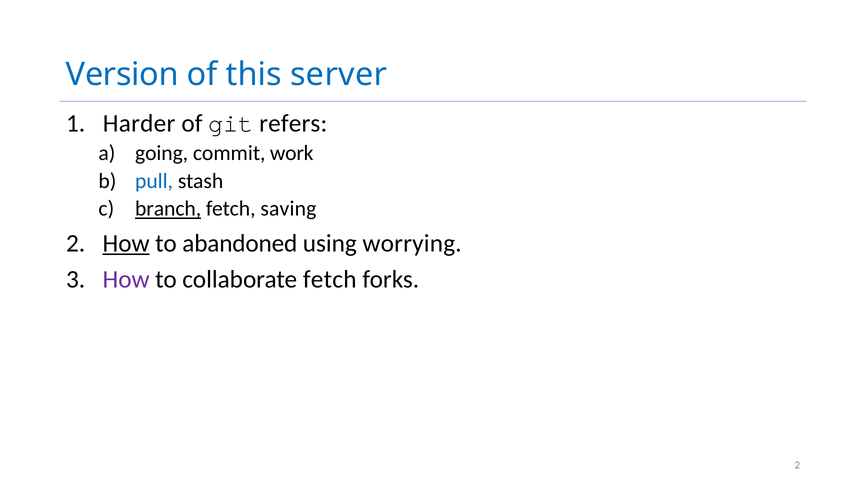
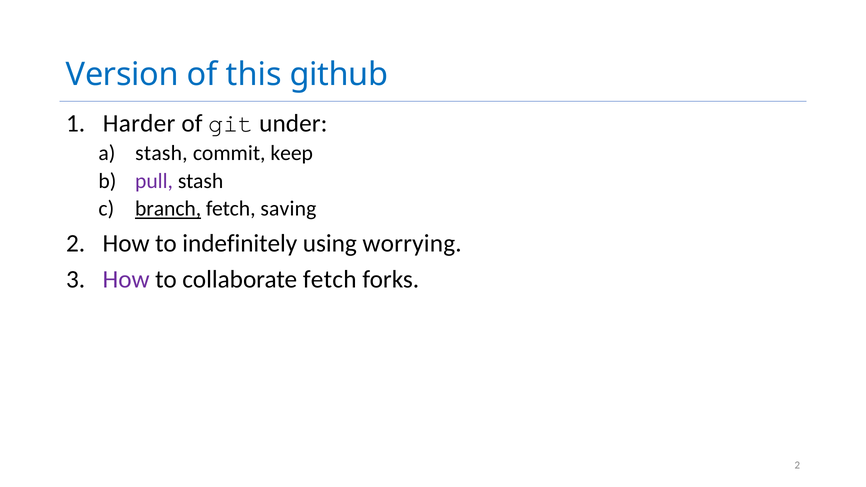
server: server -> github (339, 74)
refers: refers -> under (293, 123)
going: going -> stash (161, 153)
work: work -> keep (292, 153)
pull colour: blue -> purple (154, 181)
How underline: present -> none (126, 243)
abandoned: abandoned -> indefinitely (240, 243)
